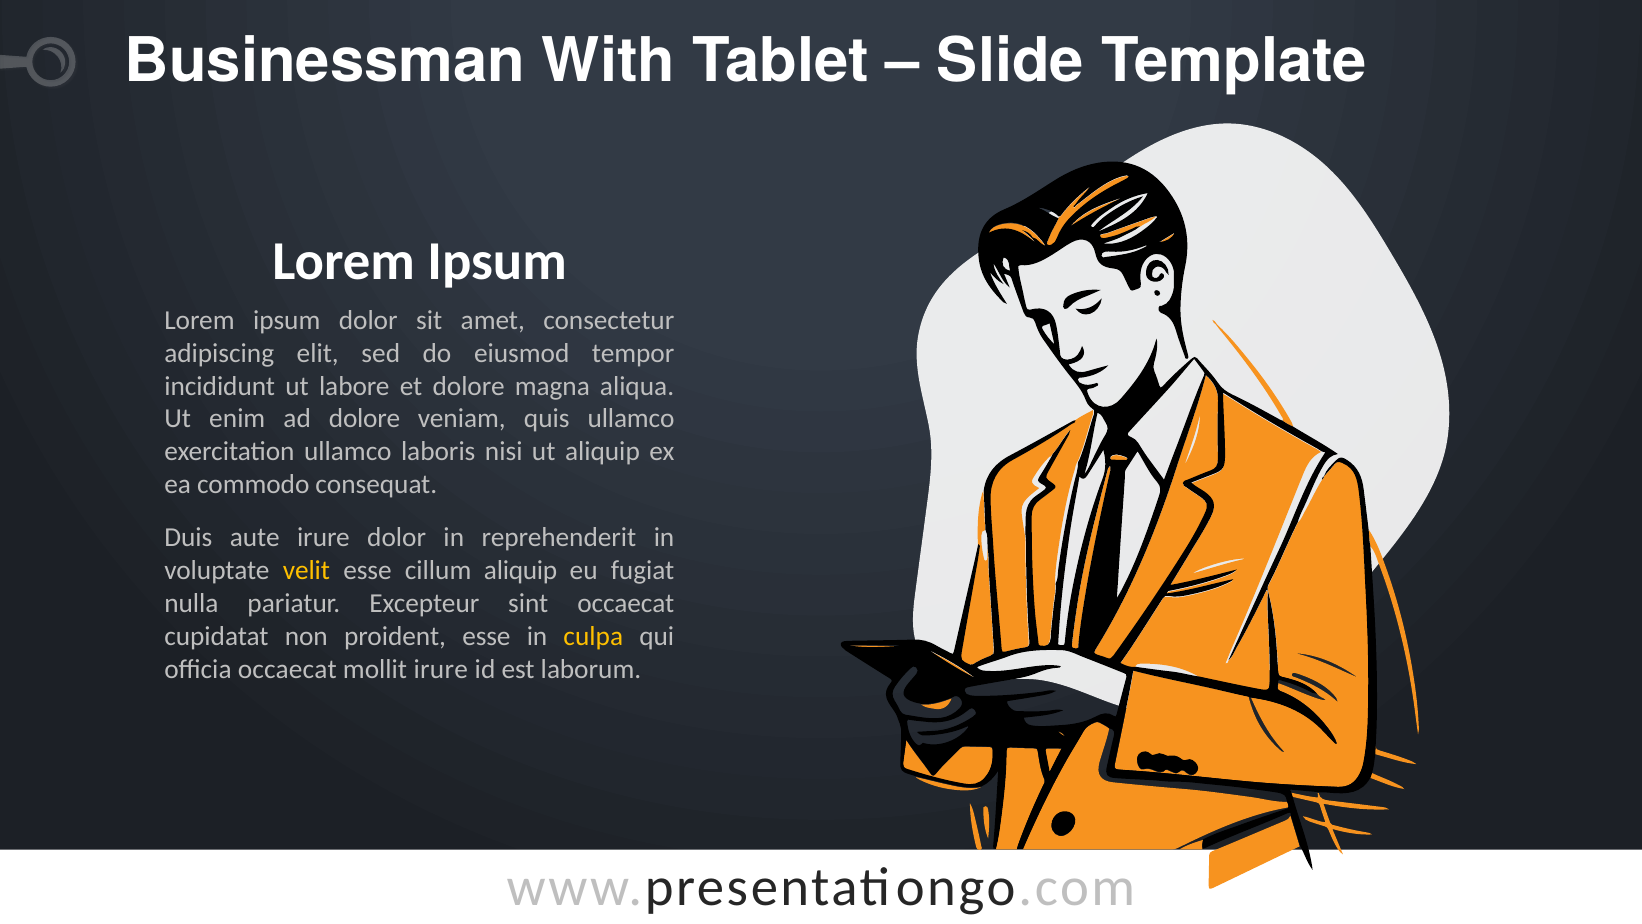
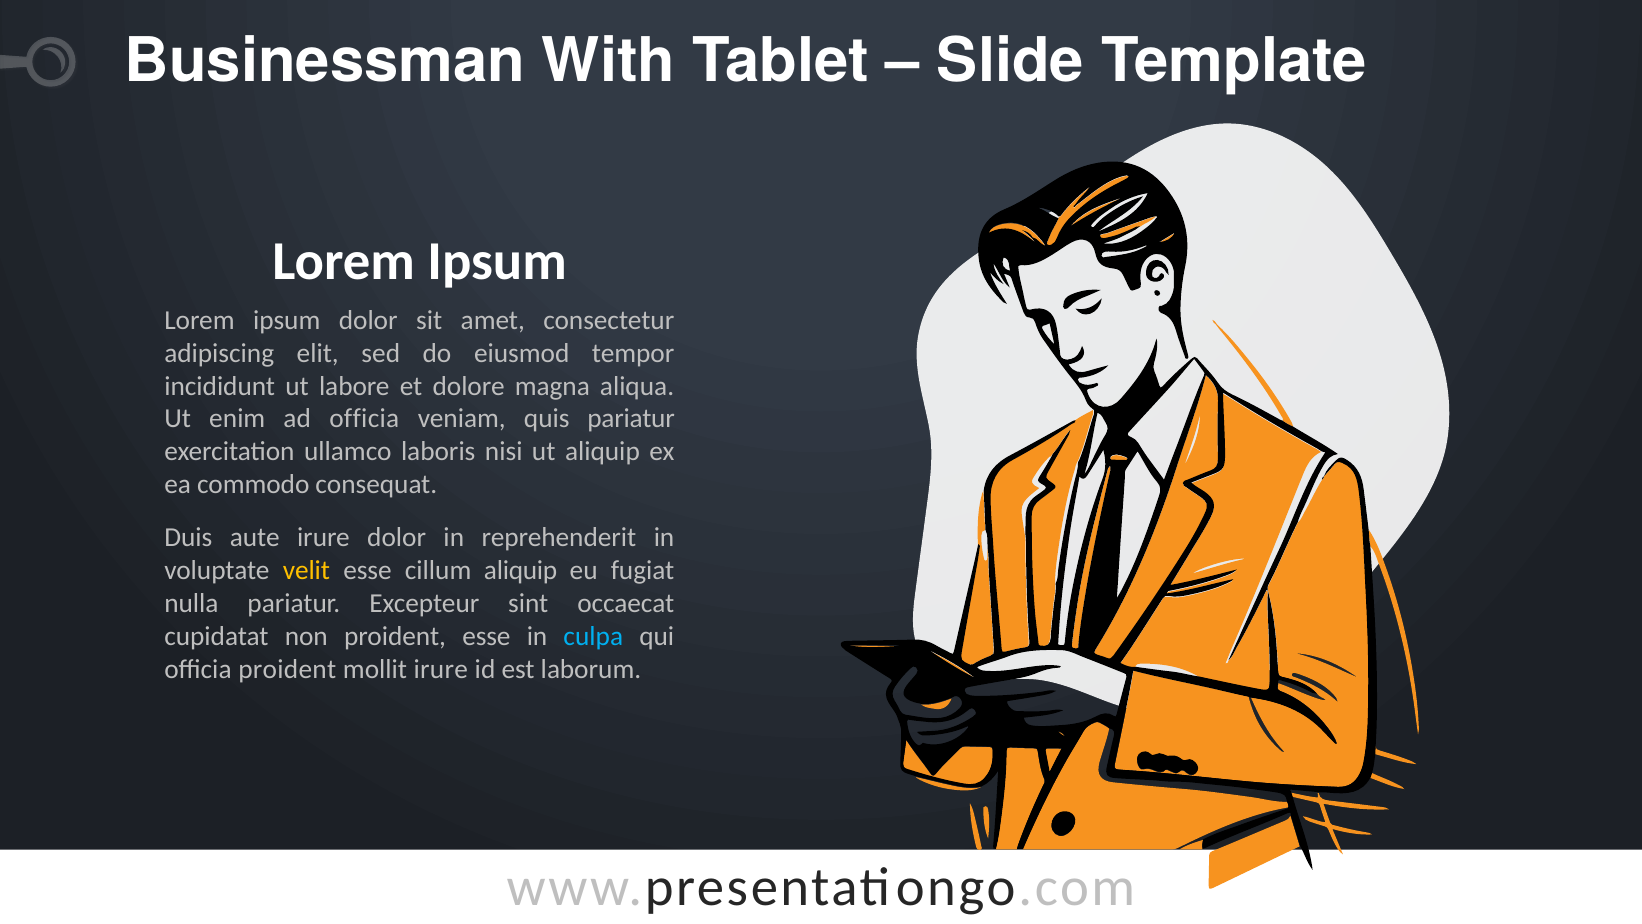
ad dolore: dolore -> officia (364, 419)
quis ullamco: ullamco -> pariatur (631, 419)
culpa colour: yellow -> light blue (593, 636)
officia occaecat: occaecat -> proident (287, 669)
